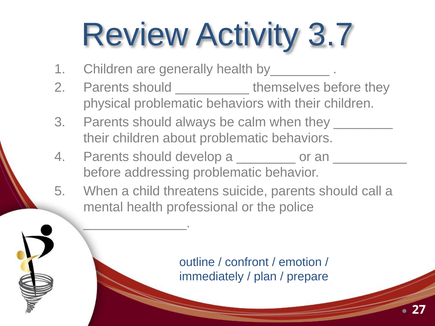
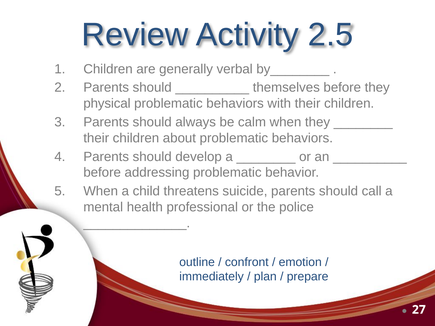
3.7: 3.7 -> 2.5 (331, 35)
generally health: health -> verbal (235, 69)
